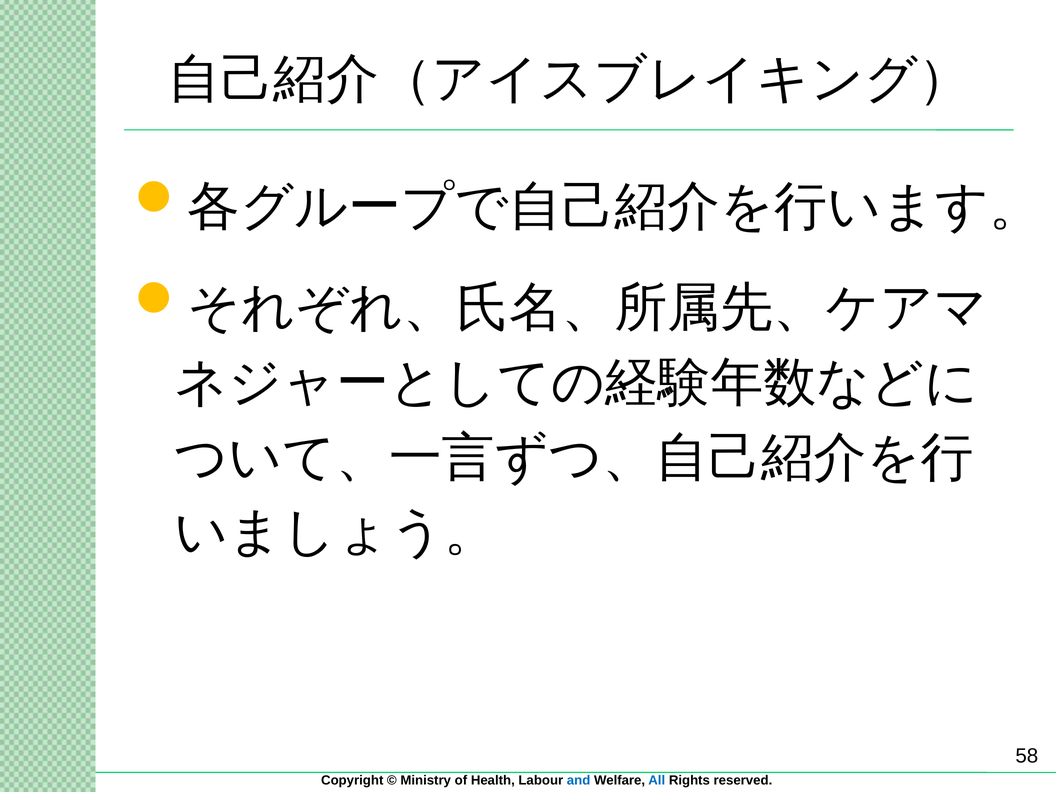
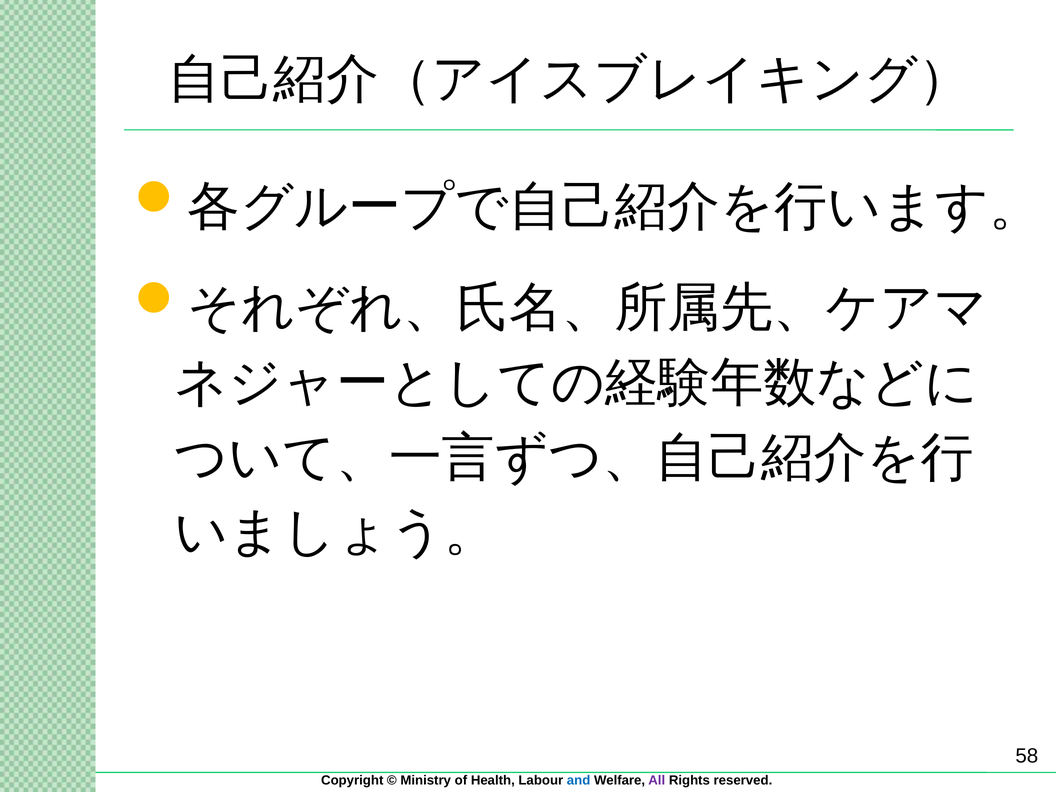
All colour: blue -> purple (657, 780)
